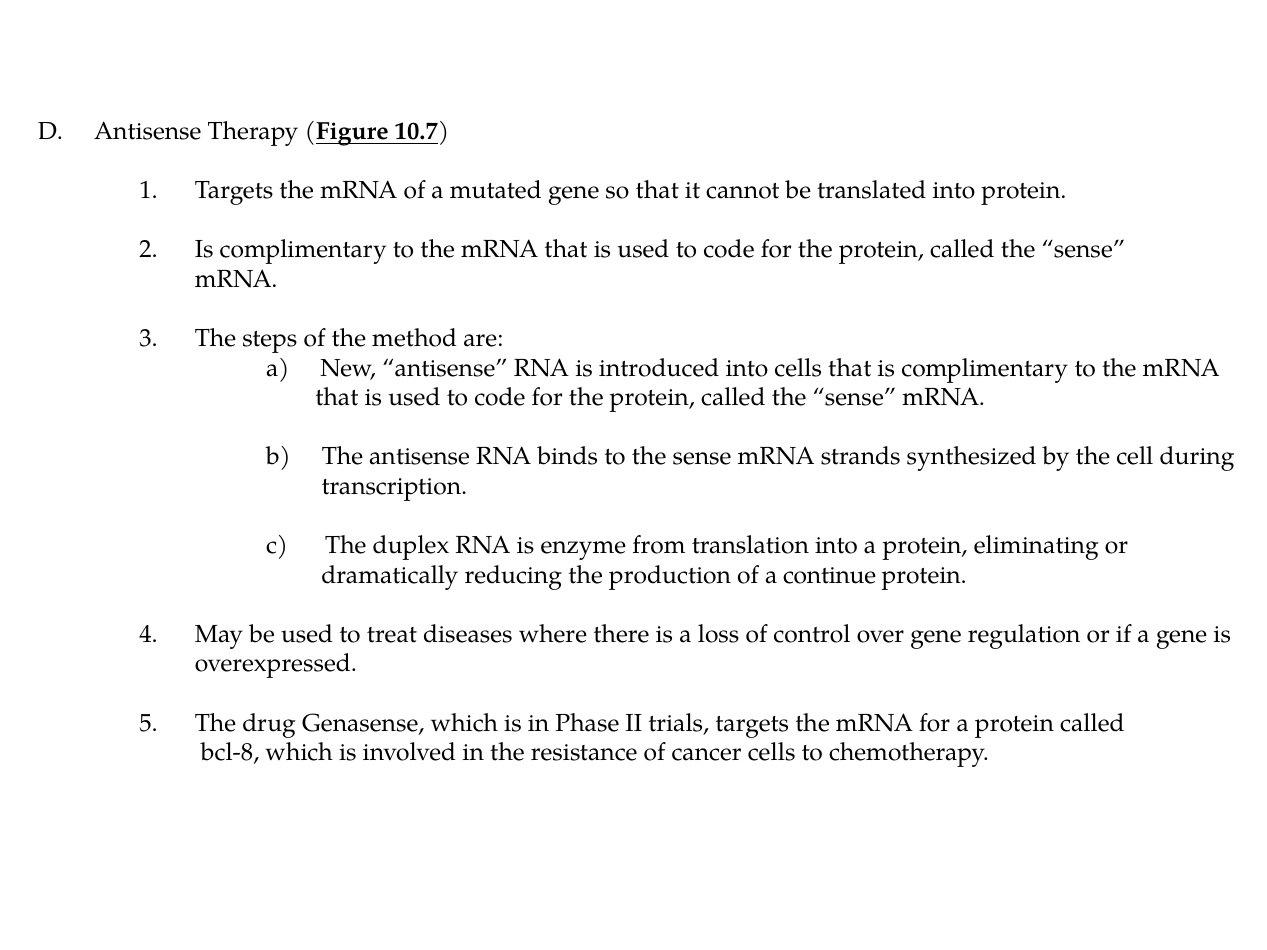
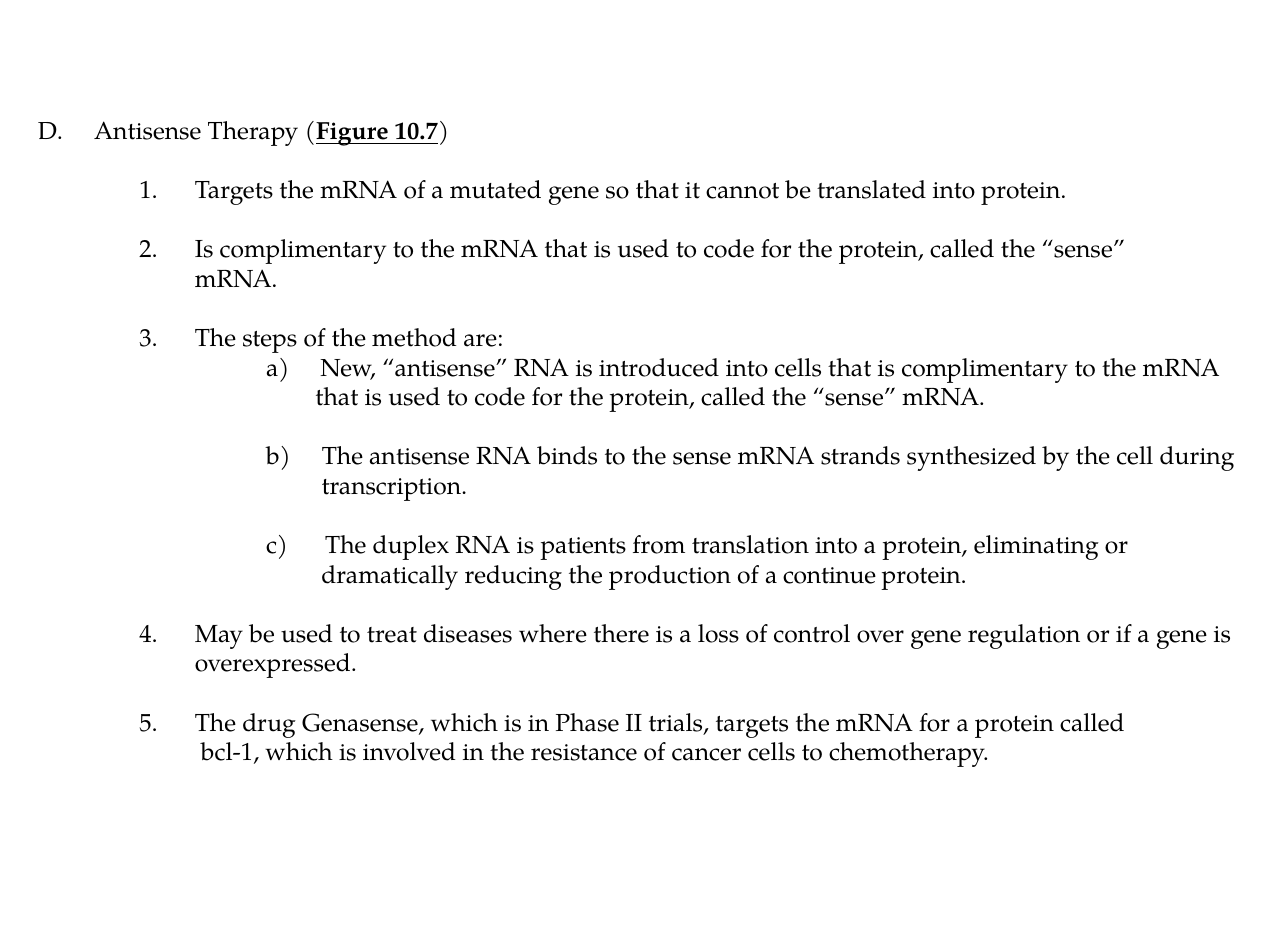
enzyme: enzyme -> patients (583, 546)
bcl-8: bcl-8 -> bcl-1 (230, 753)
